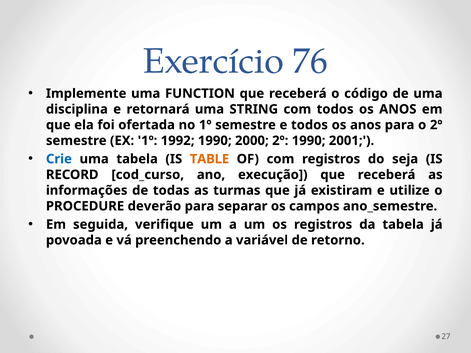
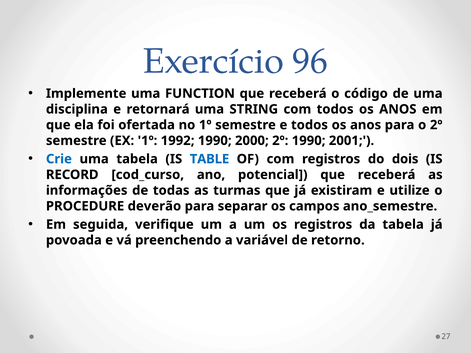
76: 76 -> 96 (310, 61)
TABLE colour: orange -> blue (209, 159)
seja: seja -> dois (405, 159)
execução: execução -> potencial (273, 175)
